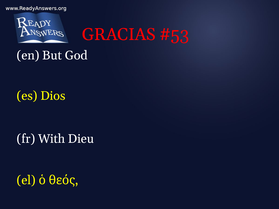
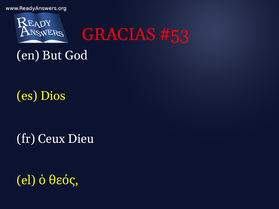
With: With -> Ceux (52, 139)
